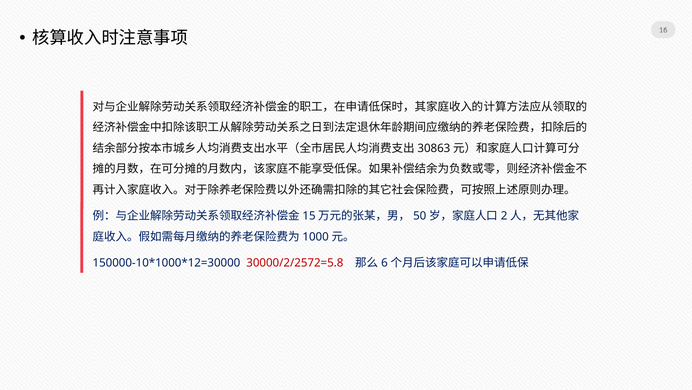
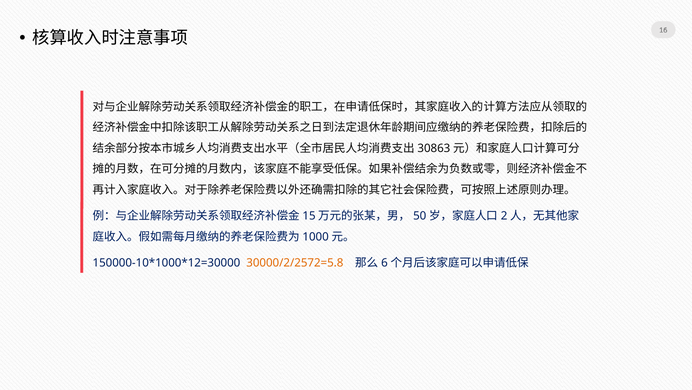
30000/2/2572=5.8 colour: red -> orange (295, 263)
